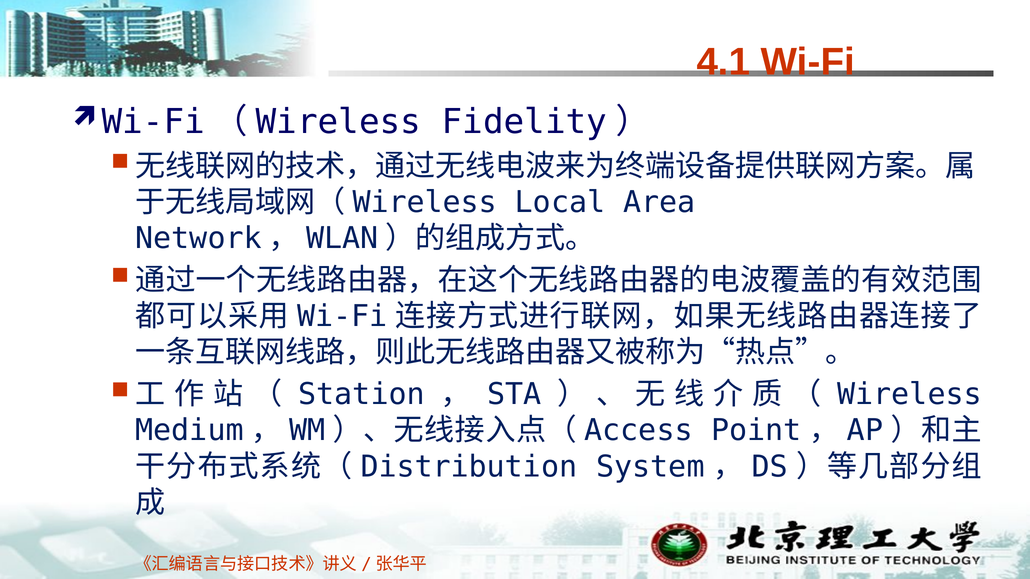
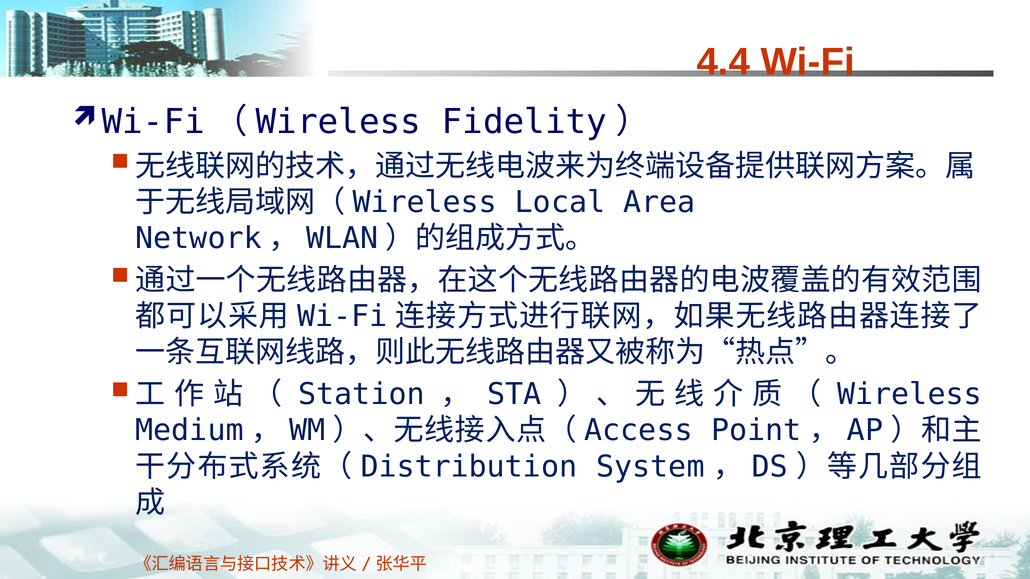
4.1: 4.1 -> 4.4 (723, 62)
